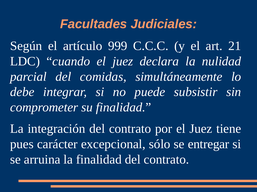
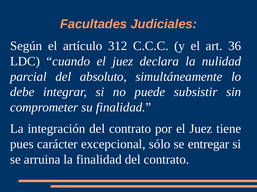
999: 999 -> 312 (118, 46)
21: 21 -> 36 (235, 46)
comidas: comidas -> absoluto (103, 77)
